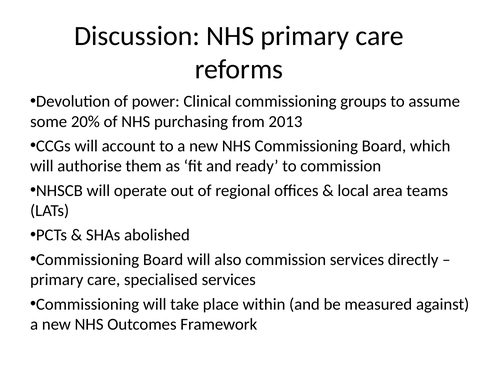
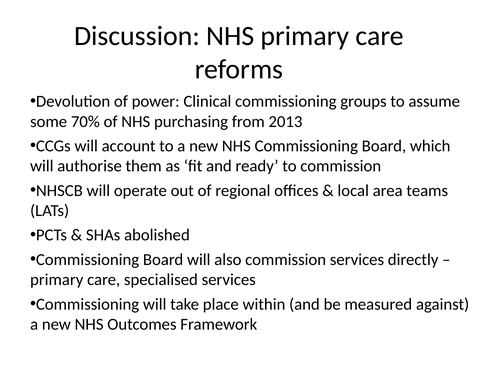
20%: 20% -> 70% (85, 122)
